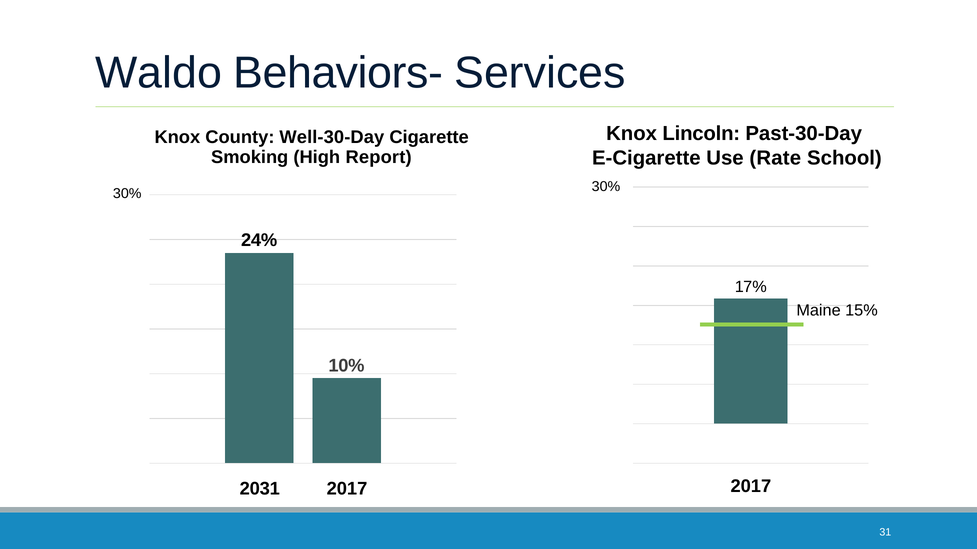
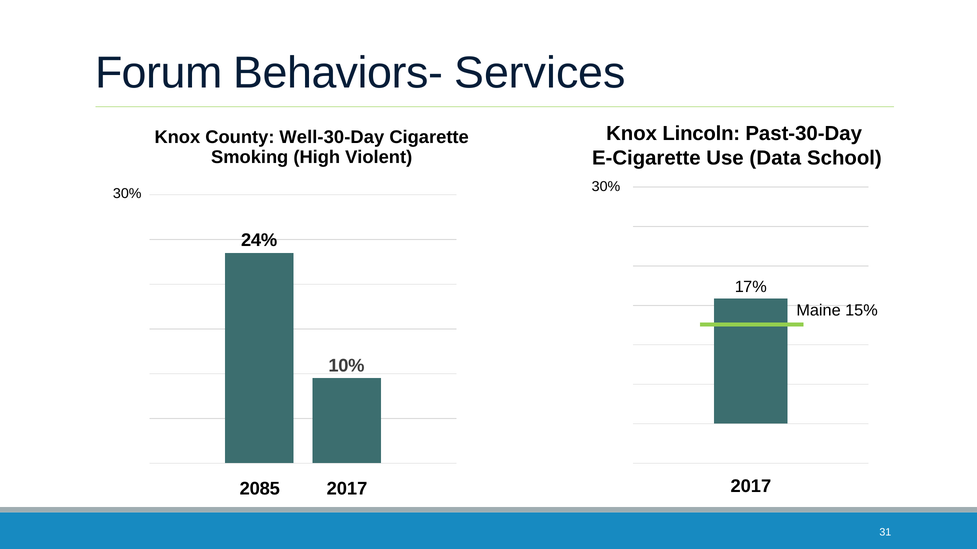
Waldo: Waldo -> Forum (159, 73)
Rate: Rate -> Data (775, 158)
Report: Report -> Violent (379, 157)
2031: 2031 -> 2085 (260, 489)
